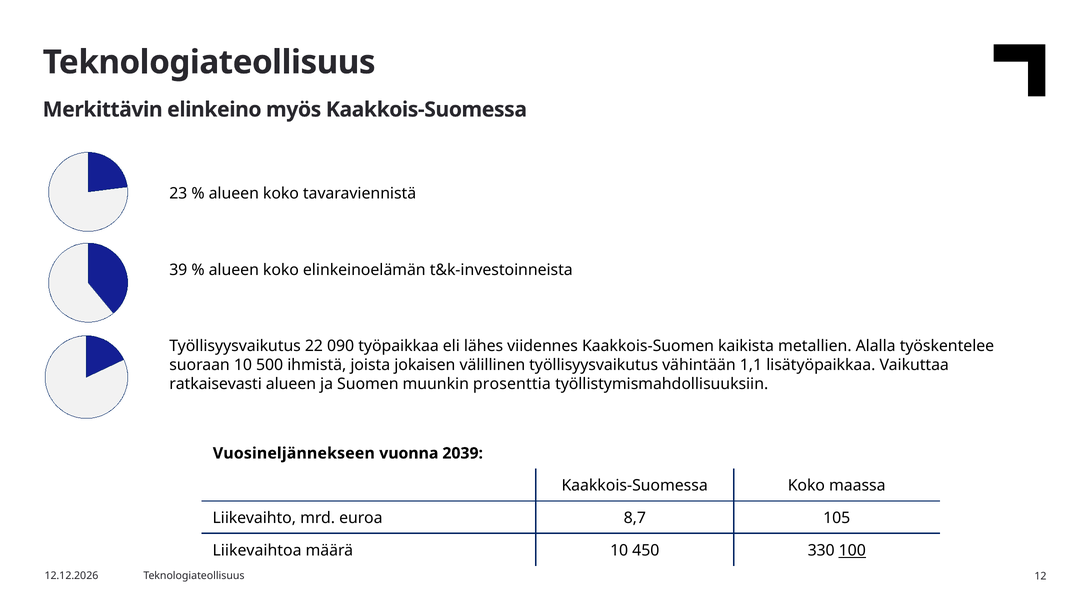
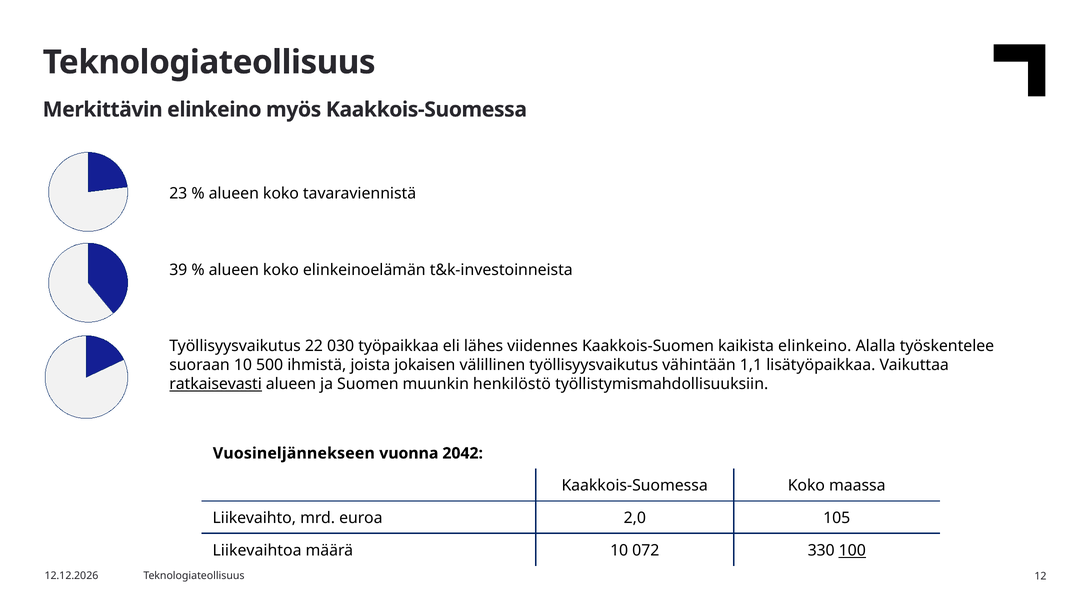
090: 090 -> 030 (341, 346)
kaikista metallien: metallien -> elinkeino (815, 346)
ratkaisevasti underline: none -> present (216, 384)
prosenttia: prosenttia -> henkilöstö (512, 384)
2039: 2039 -> 2042 (463, 453)
8,7: 8,7 -> 2,0 (635, 518)
450: 450 -> 072 (646, 551)
